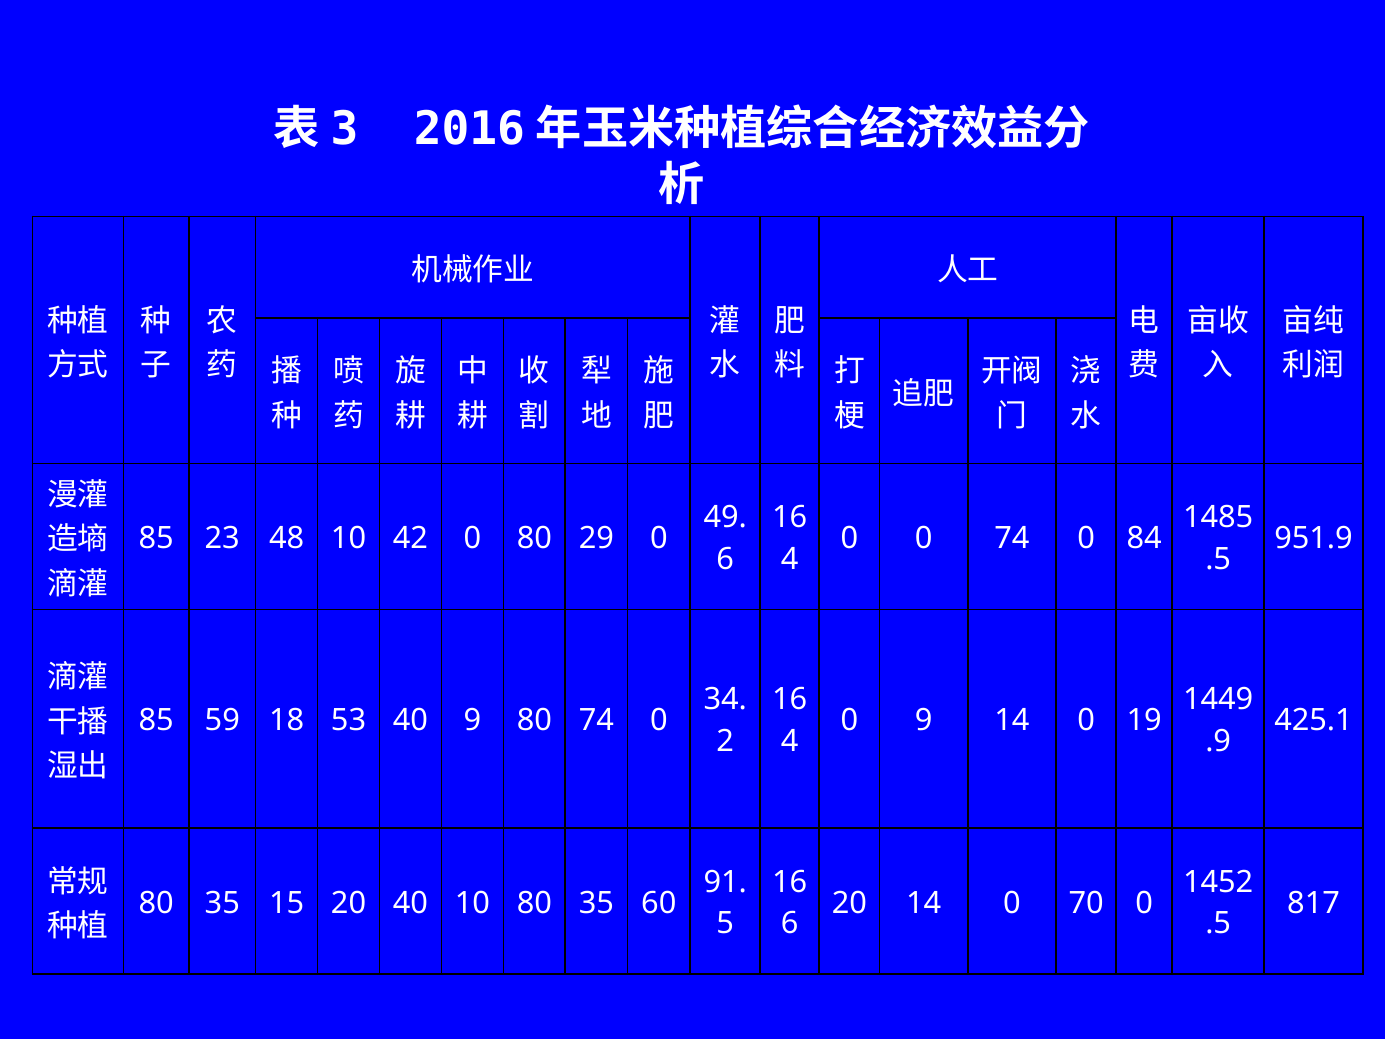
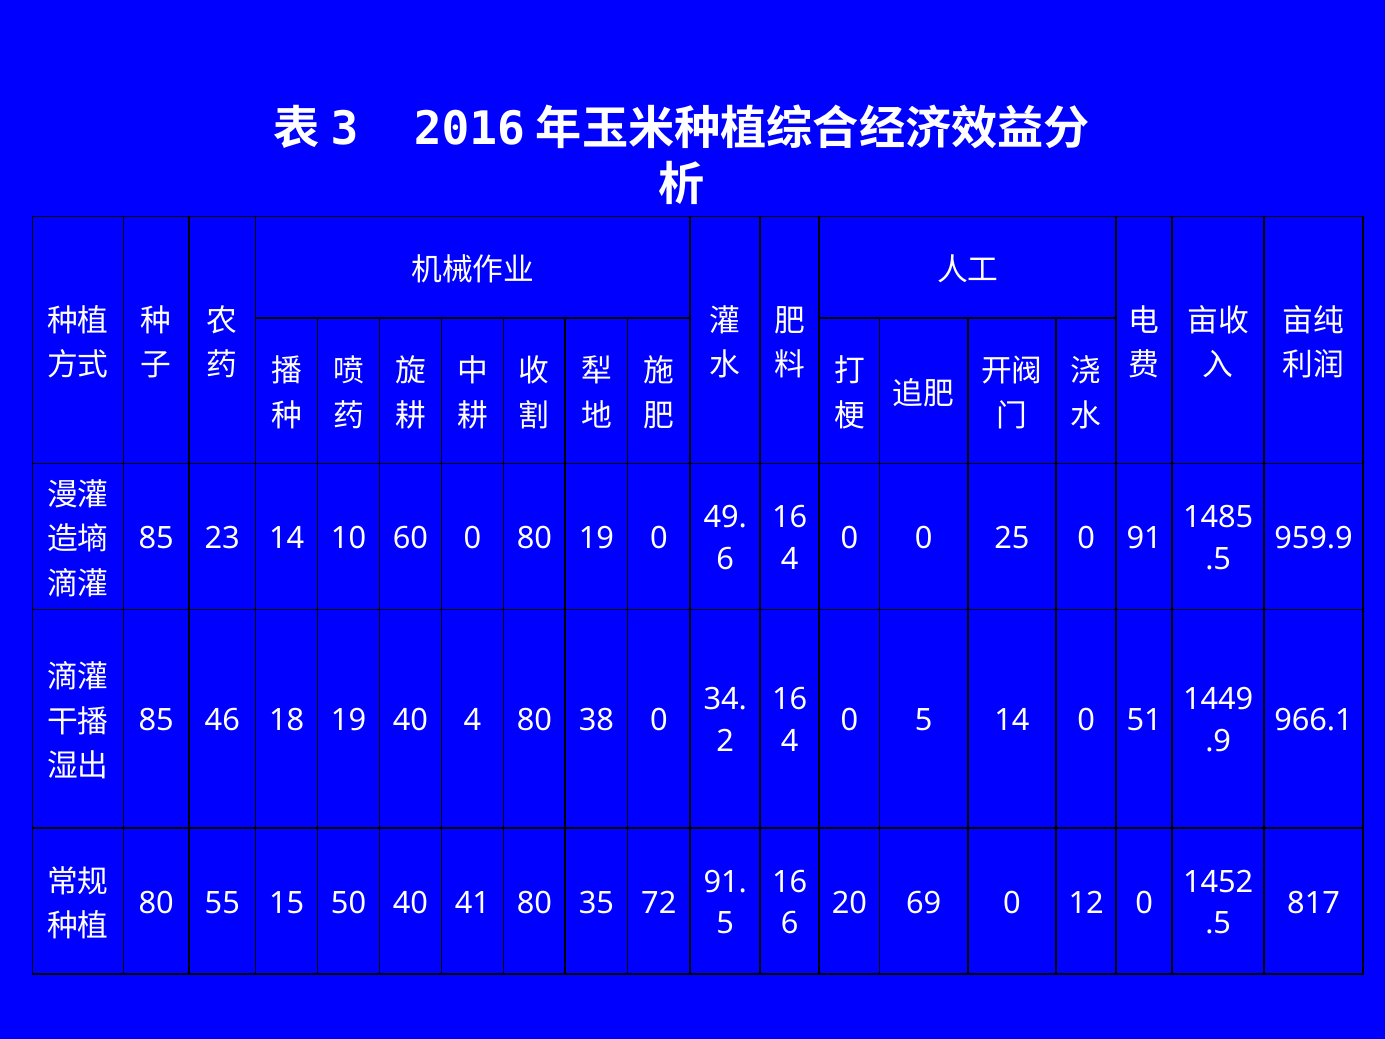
23 48: 48 -> 14 (287, 538)
42: 42 -> 60 (411, 538)
80 29: 29 -> 19 (596, 538)
0 74: 74 -> 25 (1012, 538)
0 84: 84 -> 91 (1144, 538)
951.9: 951.9 -> 959.9 (1314, 538)
59: 59 -> 46 (222, 720)
18 53: 53 -> 19 (349, 720)
40 9: 9 -> 4 (472, 720)
80 74: 74 -> 38 (596, 720)
0 9: 9 -> 5 (924, 720)
19: 19 -> 51 (1144, 720)
425.1: 425.1 -> 966.1 (1314, 720)
35: 35 -> 55 (222, 903)
15 20: 20 -> 50 (349, 903)
40 10: 10 -> 41 (472, 903)
60: 60 -> 72 (659, 903)
20 14: 14 -> 69 (924, 903)
70: 70 -> 12 (1086, 903)
